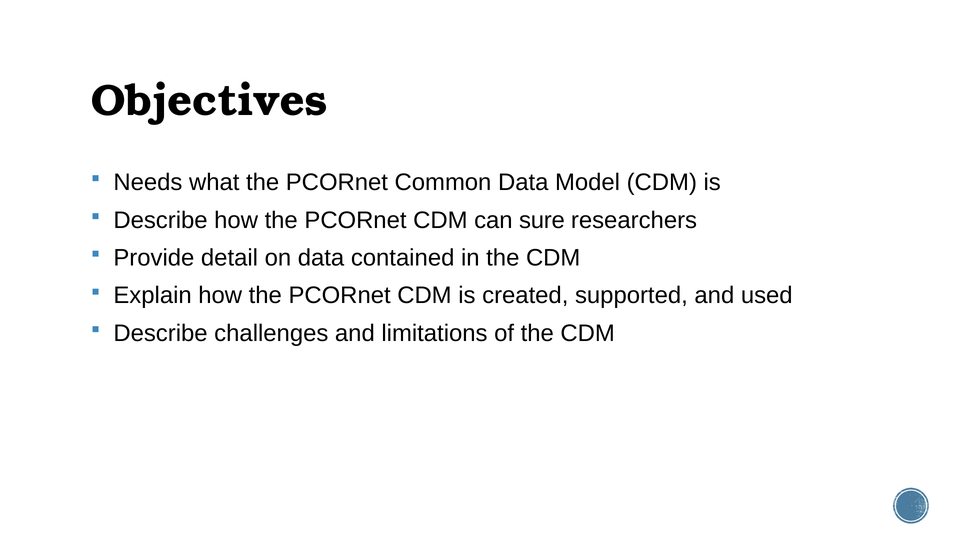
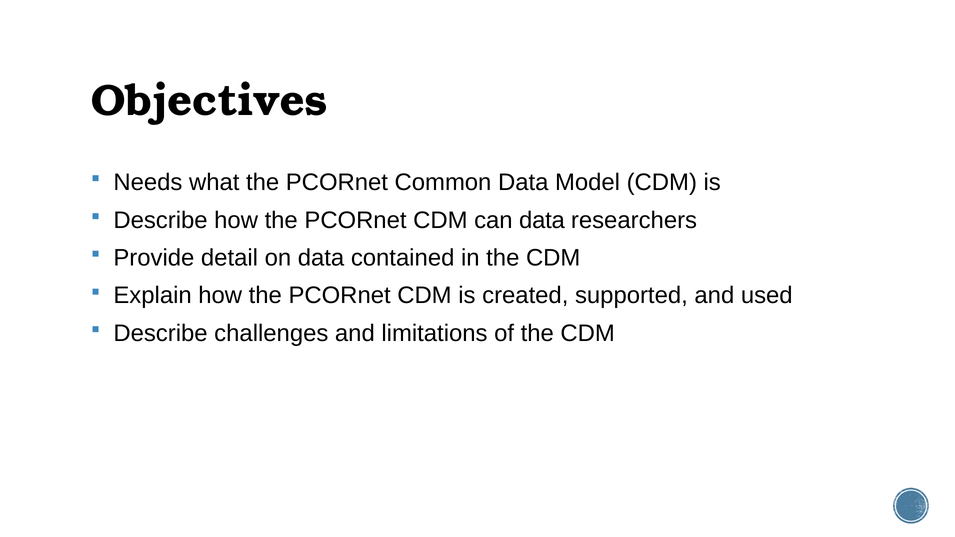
can sure: sure -> data (542, 220)
